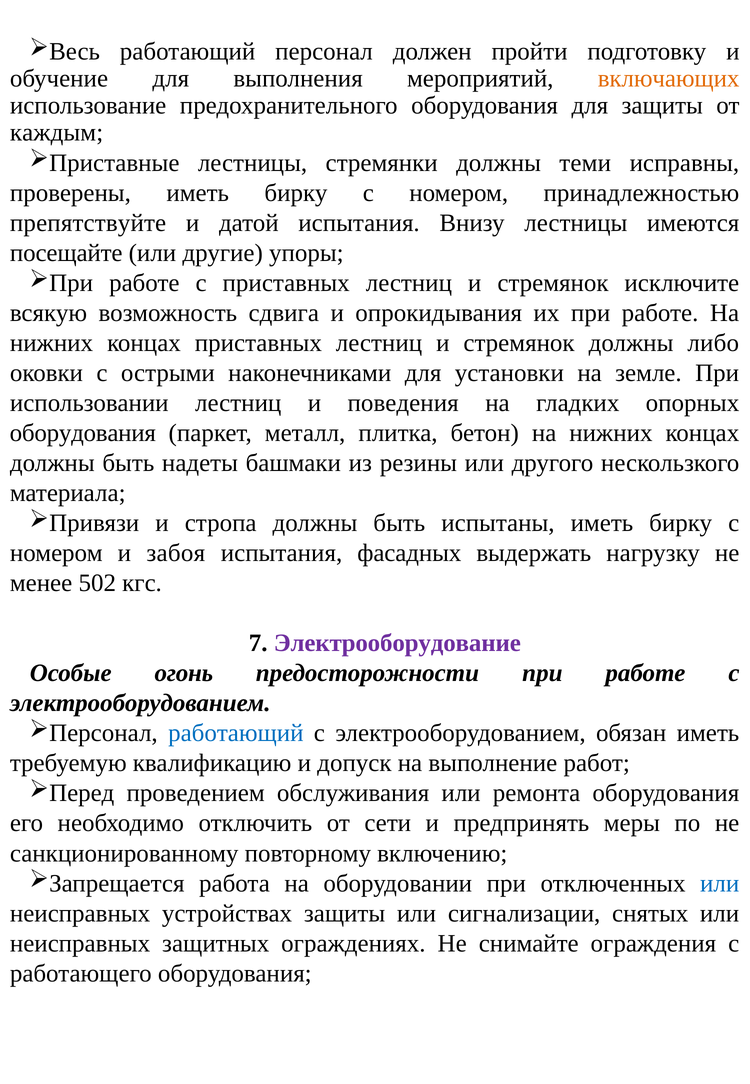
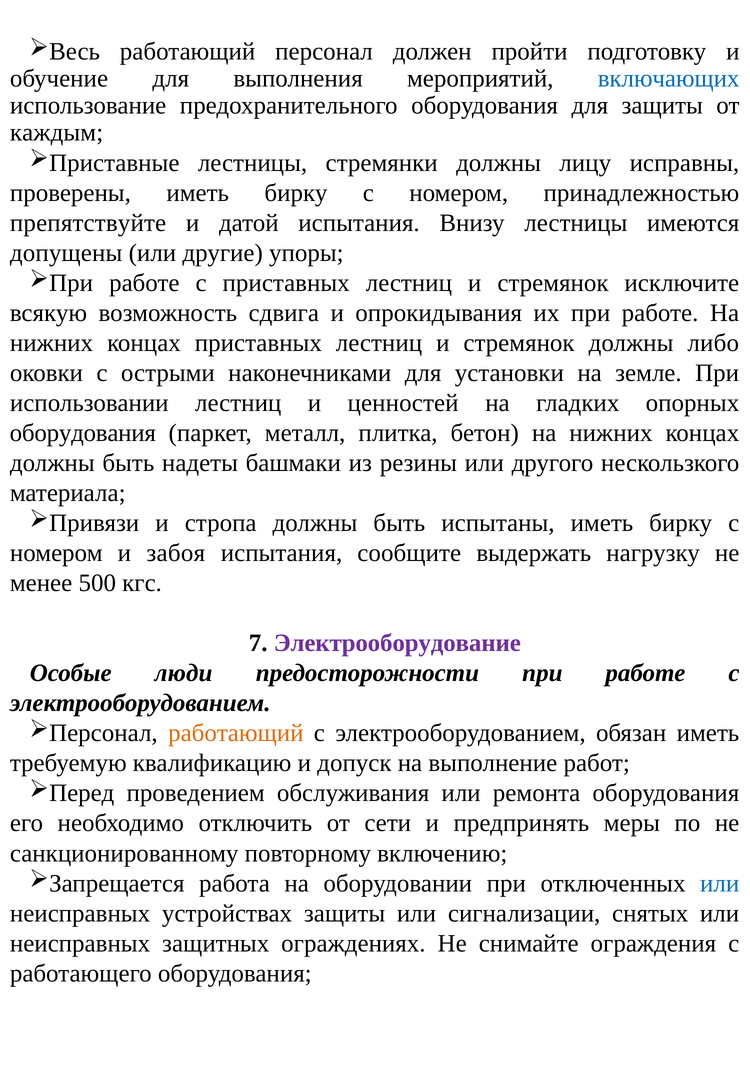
включающих colour: orange -> blue (669, 78)
теми: теми -> лицу (585, 163)
посещайте: посещайте -> допущены (66, 253)
поведения: поведения -> ценностей (403, 403)
фасадных: фасадных -> сообщите (409, 553)
502: 502 -> 500 (97, 583)
огонь: огонь -> люди (184, 673)
работающий colour: blue -> orange (236, 733)
